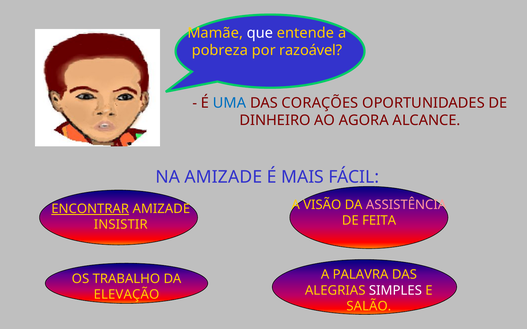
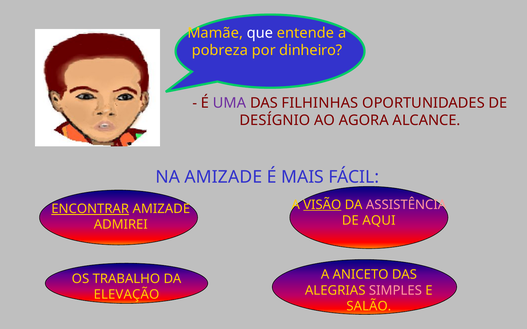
razoável: razoável -> dinheiro (311, 51)
UMA colour: blue -> purple (229, 103)
CORAÇÕES: CORAÇÕES -> FILHINHAS (320, 103)
DINHEIRO: DINHEIRO -> DESÍGNIO (275, 121)
VISÃO underline: none -> present (322, 205)
FEITA: FEITA -> AQUI (379, 221)
INSISTIR: INSISTIR -> ADMIREI (121, 225)
PALAVRA: PALAVRA -> ANICETO (361, 275)
SIMPLES colour: white -> pink (395, 291)
